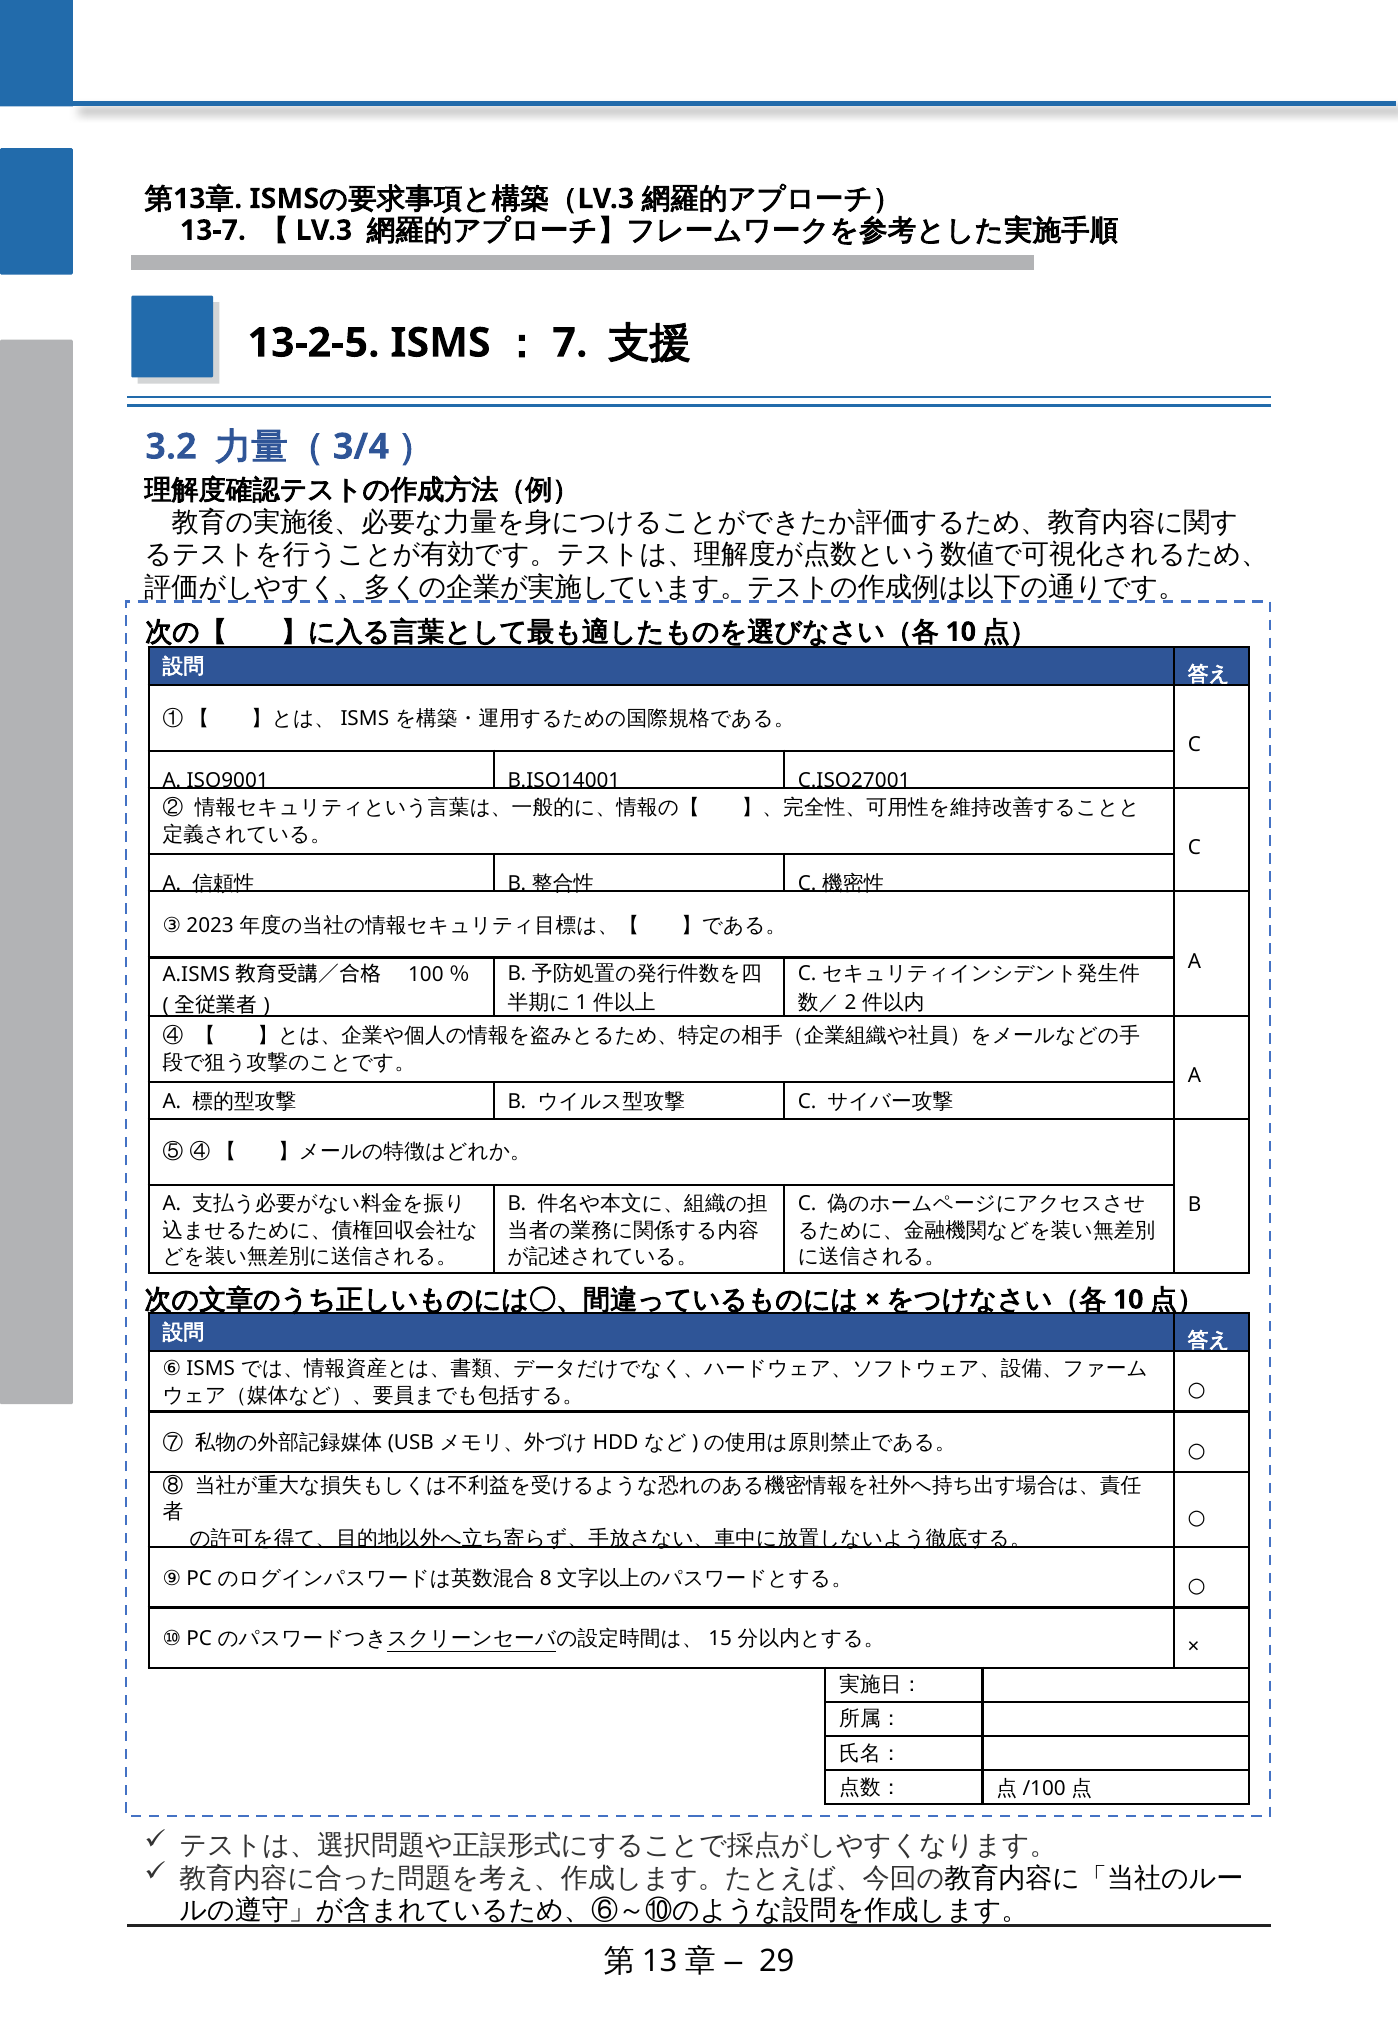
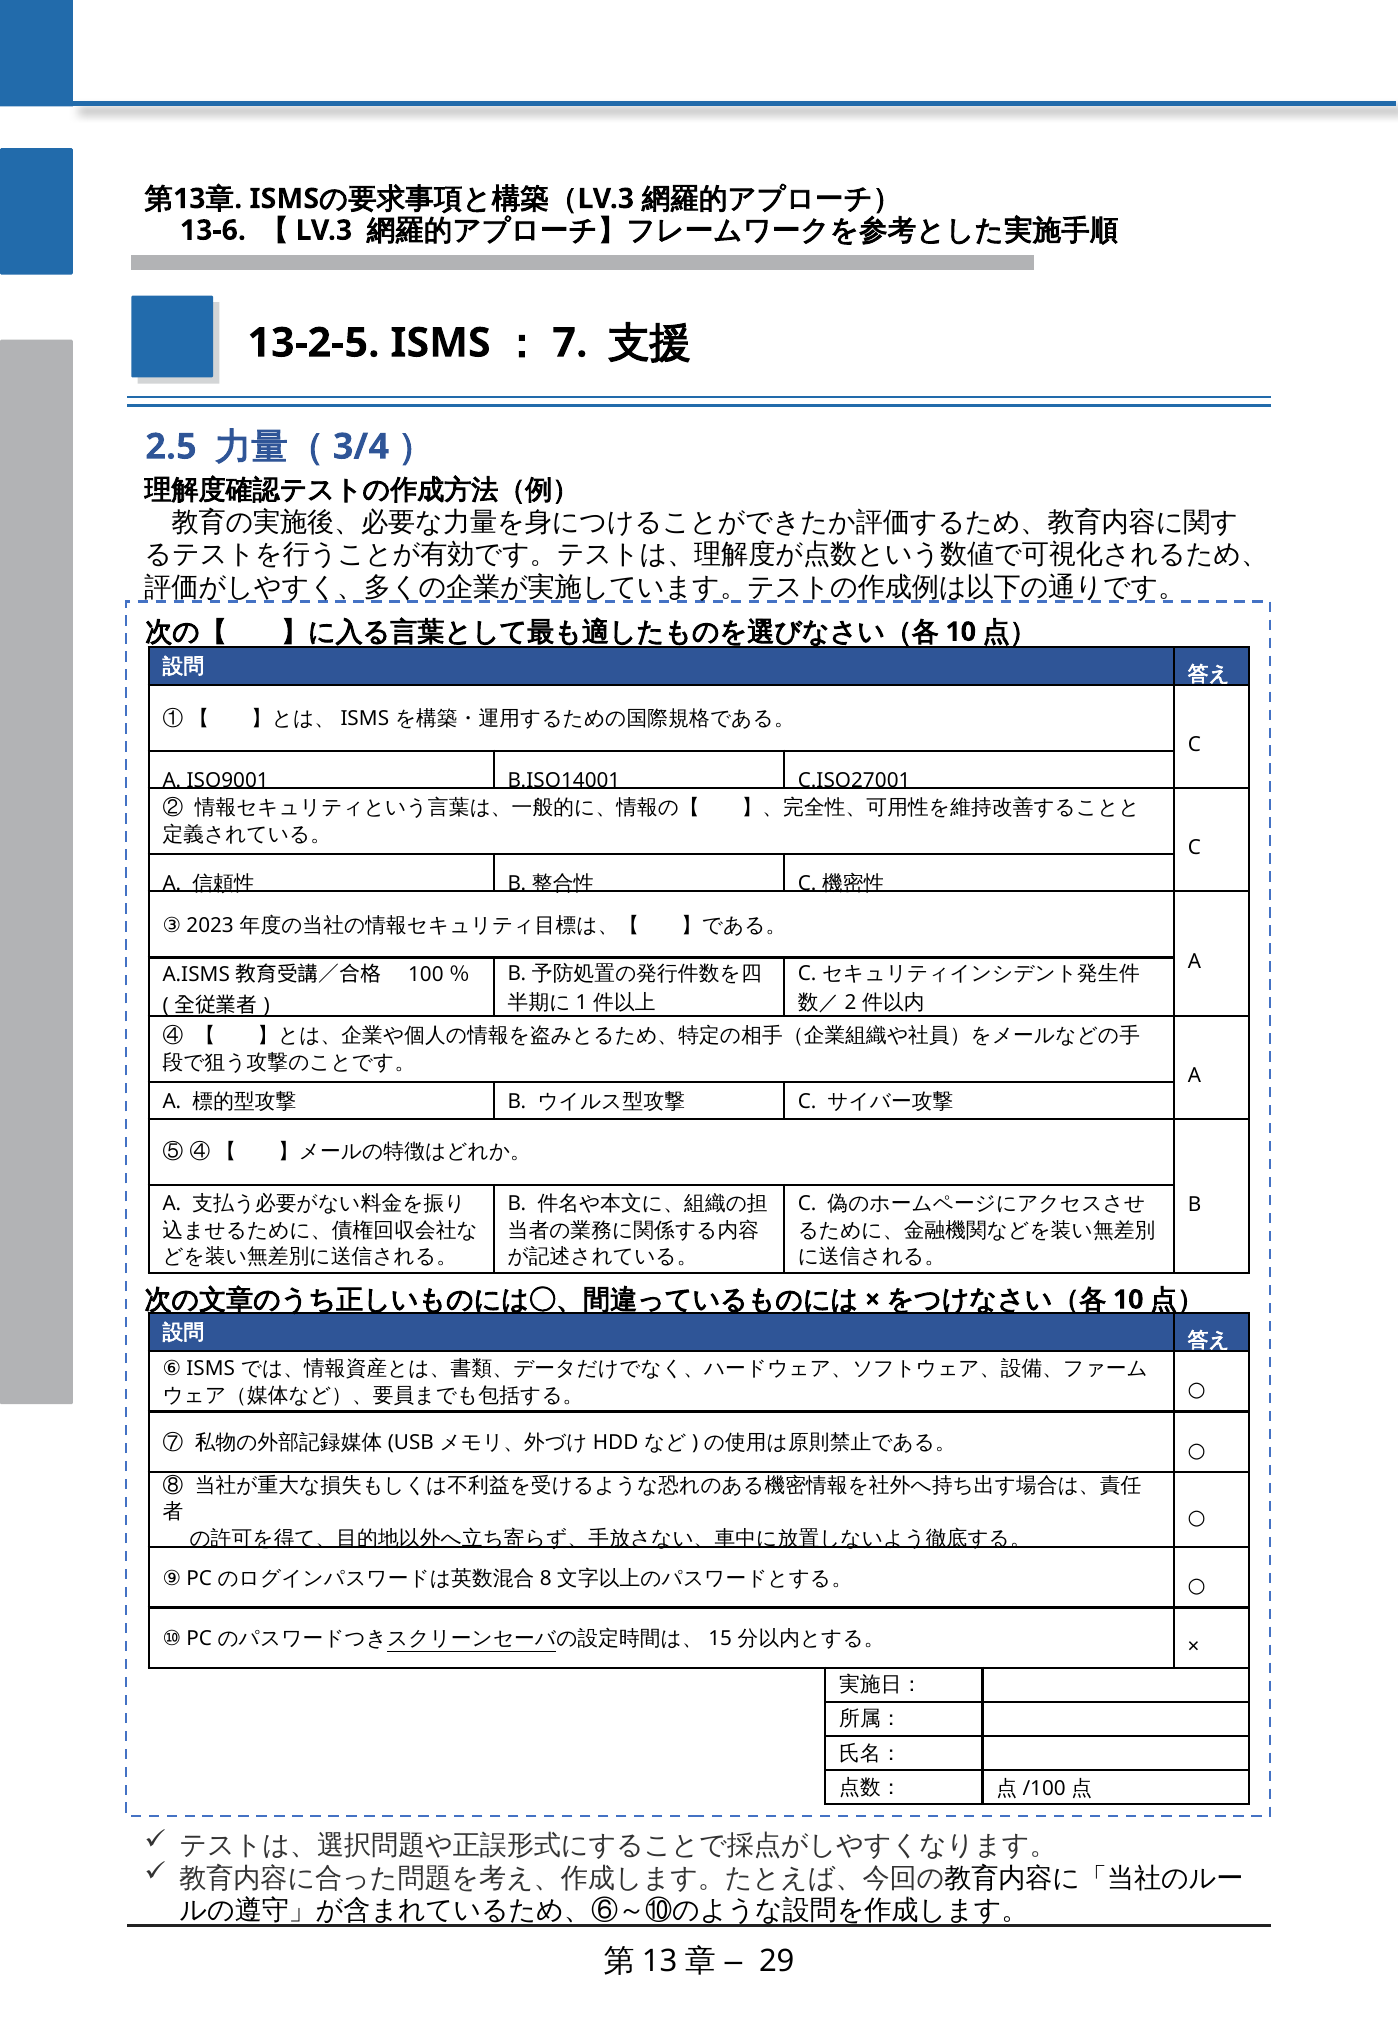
13-7: 13-7 -> 13-6 (213, 230)
3.2: 3.2 -> 2.5 (171, 447)
